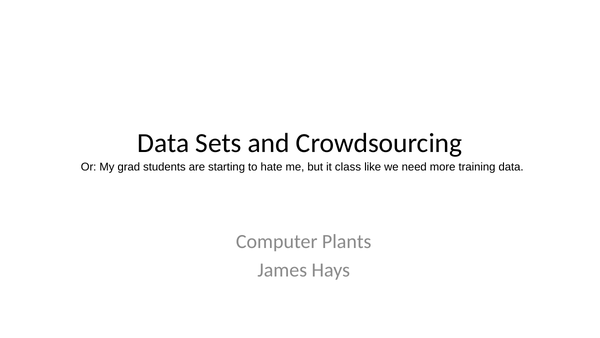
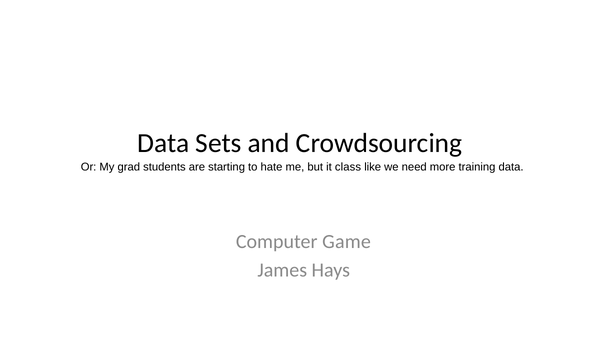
Plants: Plants -> Game (347, 241)
